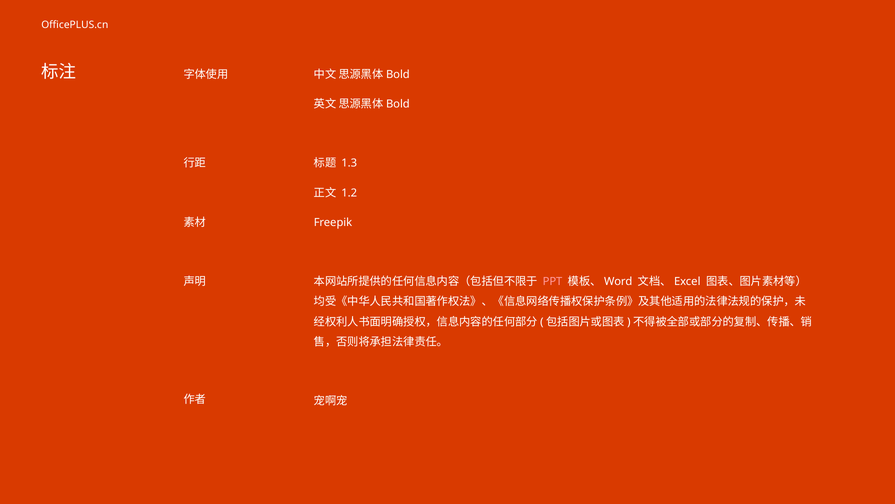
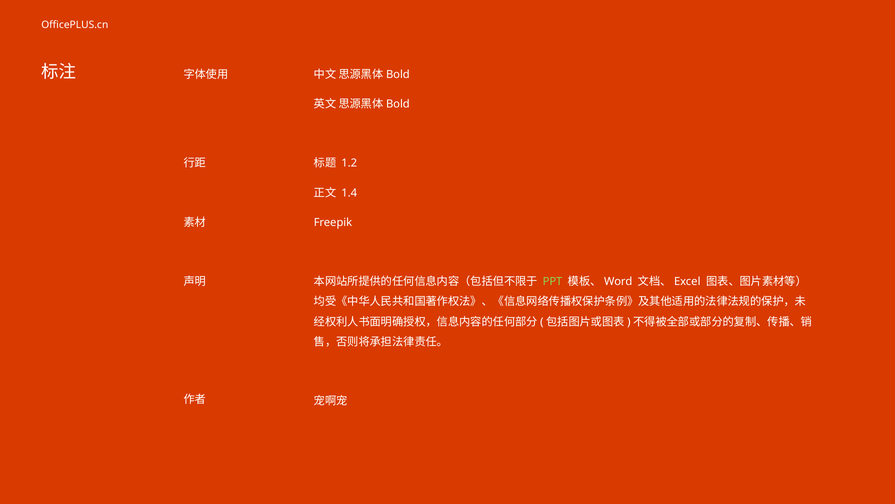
1.3: 1.3 -> 1.2 (349, 163)
1.2: 1.2 -> 1.4 (349, 193)
PPT colour: pink -> light green (552, 281)
